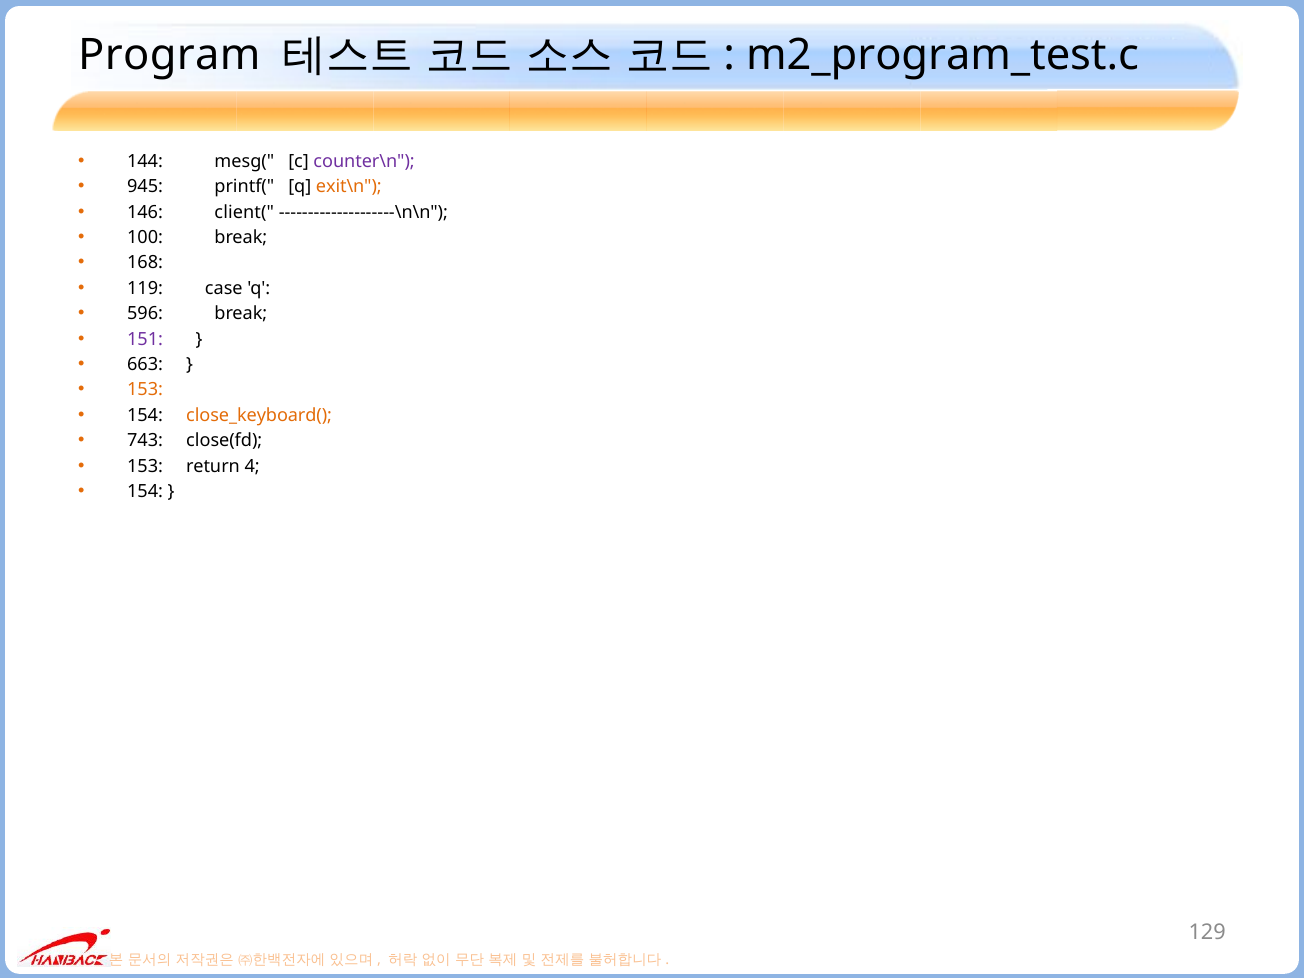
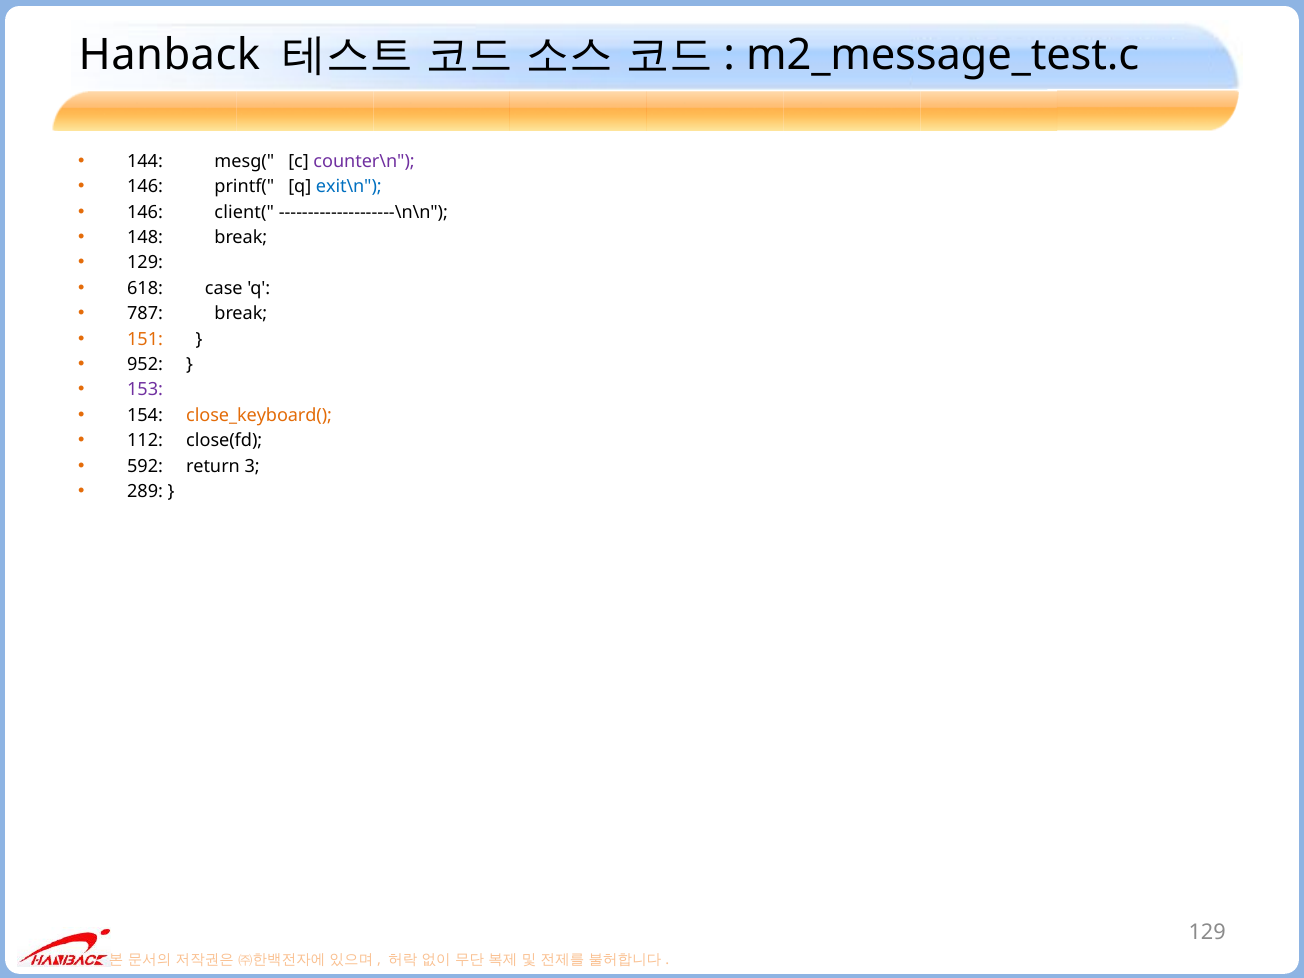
Program: Program -> Hanback (169, 55)
m2_program_test.c: m2_program_test.c -> m2_message_test.c (943, 55)
945: 945 -> 146 (145, 187)
exit\n colour: orange -> blue (349, 187)
100: 100 -> 148 (145, 238)
168: 168 -> 129 (145, 263)
119: 119 -> 618 (145, 288)
596: 596 -> 787 (145, 314)
151 colour: purple -> orange (145, 339)
663: 663 -> 952 (145, 365)
153 colour: orange -> purple (145, 390)
743: 743 -> 112 (145, 441)
153: 153 -> 592 (145, 466)
4: 4 -> 3 (252, 466)
154: 154 -> 289 (145, 492)
